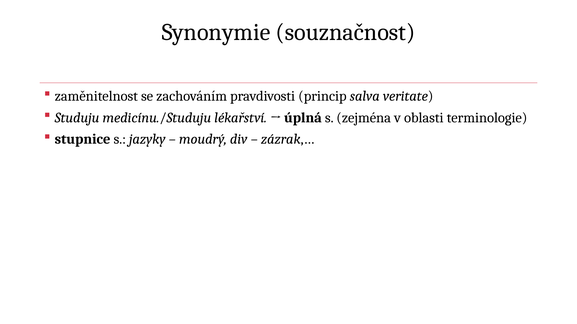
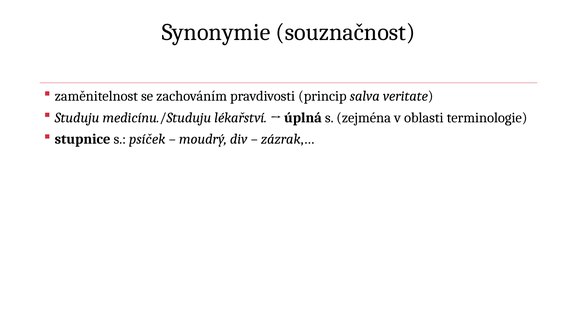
jazyky: jazyky -> psíček (147, 139)
